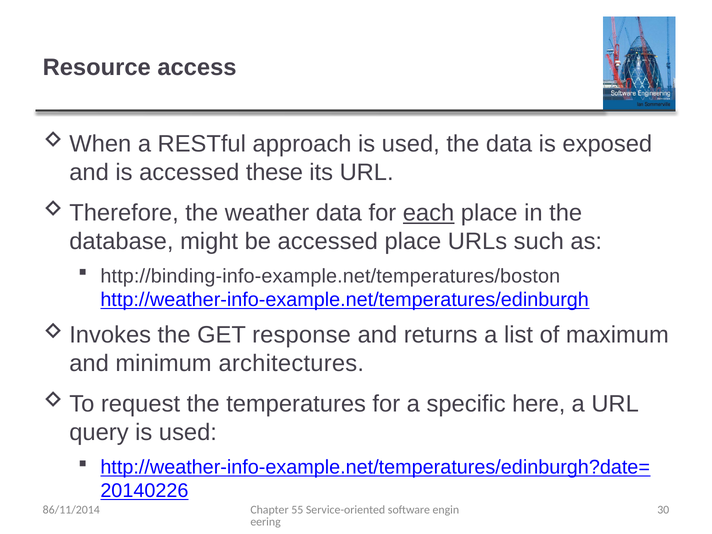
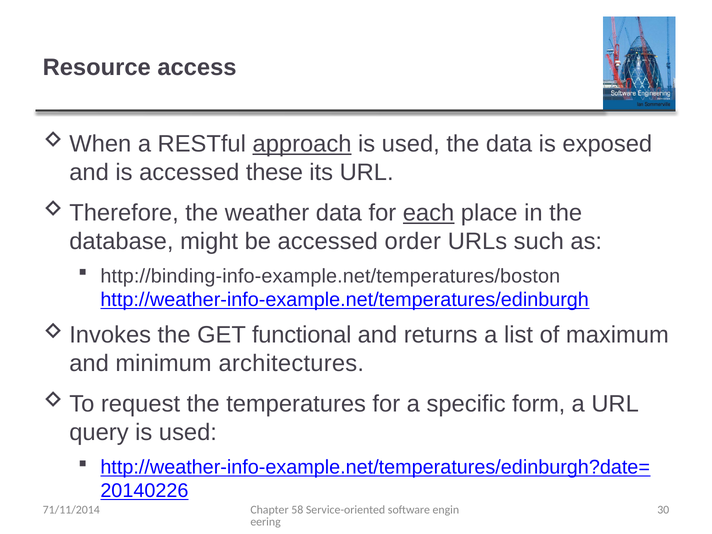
approach underline: none -> present (302, 144)
accessed place: place -> order (413, 241)
response: response -> functional (302, 335)
here: here -> form (539, 404)
55: 55 -> 58 (297, 510)
86/11/2014: 86/11/2014 -> 71/11/2014 (71, 510)
